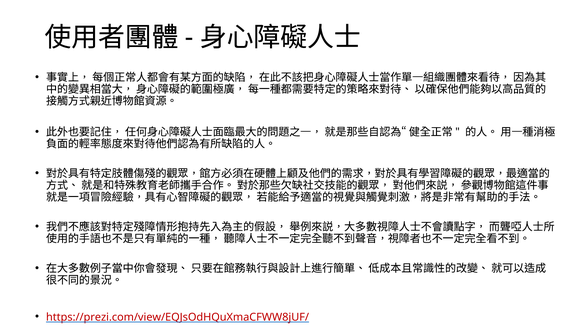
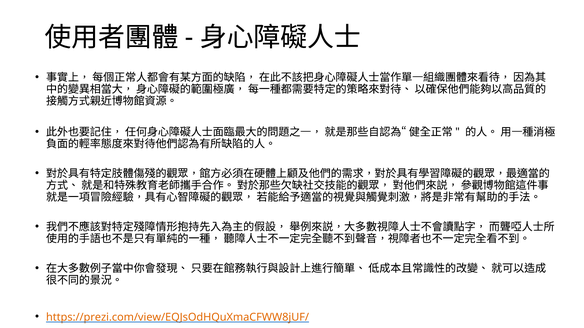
https://prezi.com/view/EQJsOdHQuXmaCFWW8jUF/ colour: red -> orange (178, 318)
